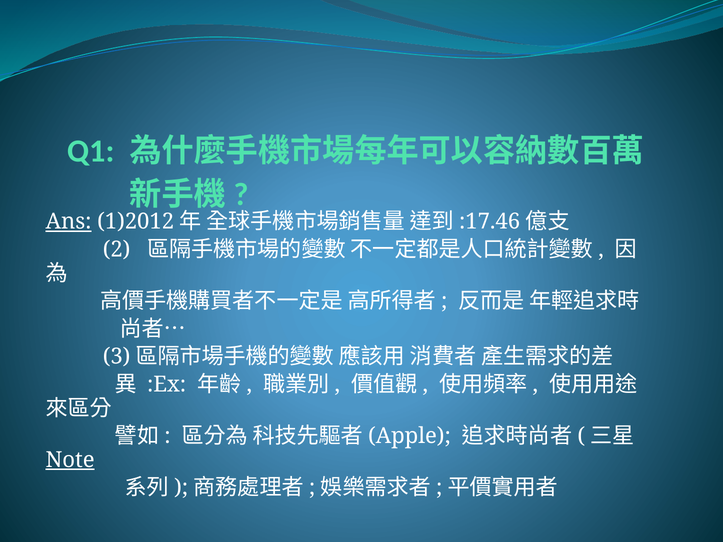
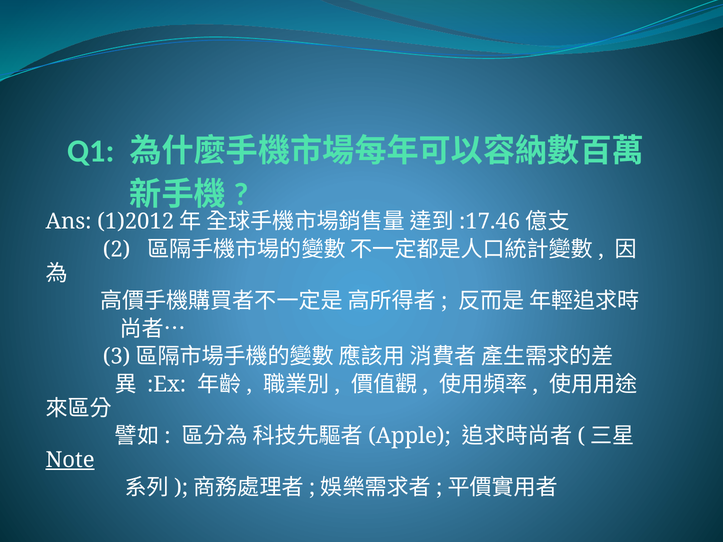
Ans underline: present -> none (69, 222)
